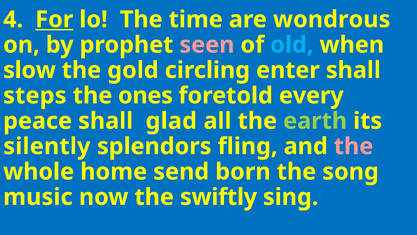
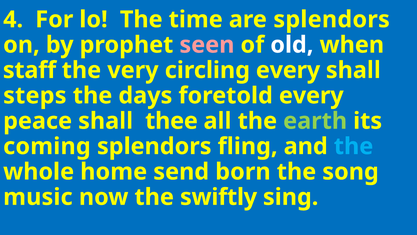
For underline: present -> none (54, 19)
are wondrous: wondrous -> splendors (332, 19)
old colour: light blue -> white (292, 45)
slow: slow -> staff (30, 70)
gold: gold -> very (133, 70)
circling enter: enter -> every (288, 70)
ones: ones -> days (145, 95)
glad: glad -> thee (172, 121)
silently: silently -> coming (47, 146)
the colour: pink -> light blue (354, 146)
